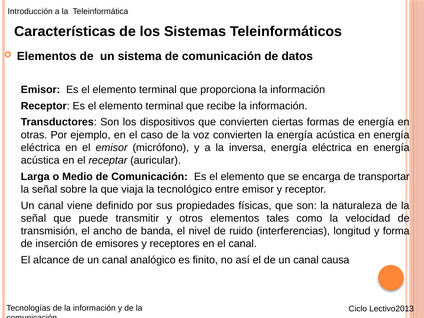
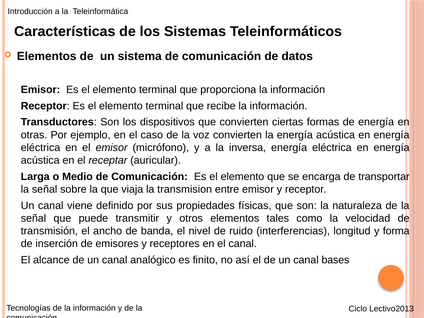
tecnológico: tecnológico -> transmision (185, 189)
causa: causa -> bases (335, 260)
